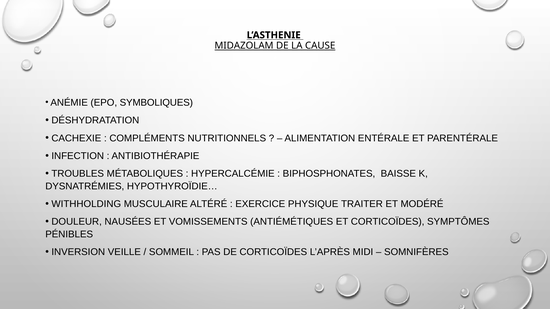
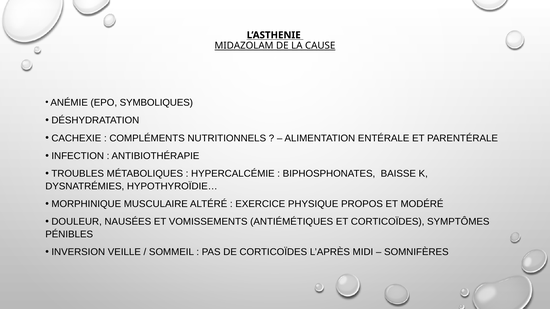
WITHHOLDING: WITHHOLDING -> MORPHINIQUE (86, 204)
TRAITER: TRAITER -> PROPOS (362, 204)
